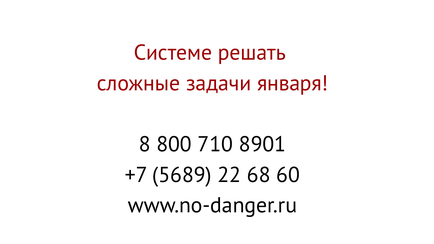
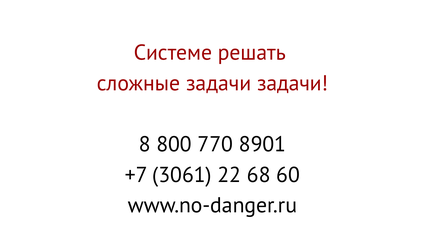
задачи января: января -> задачи (293, 83)
710: 710 -> 770 (215, 144)
5689: 5689 -> 3061 (182, 175)
